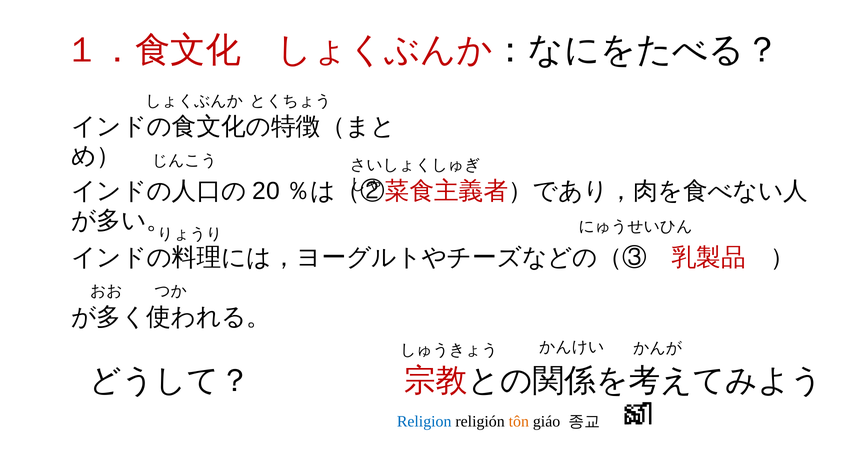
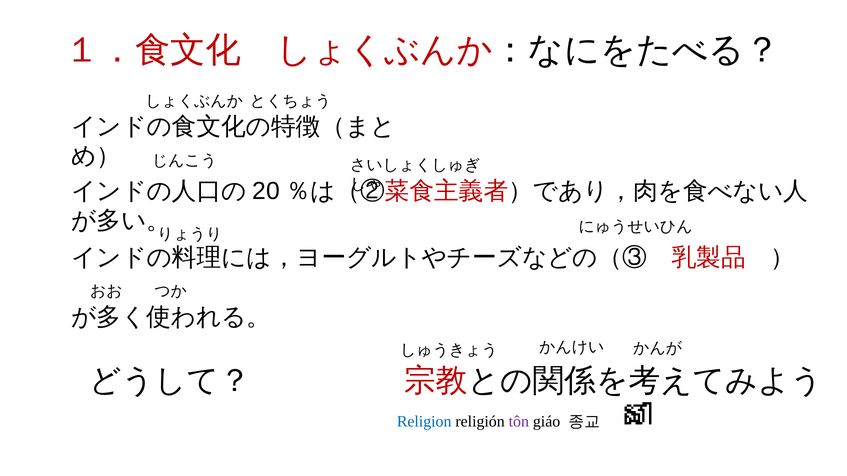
tôn colour: orange -> purple (519, 422)
